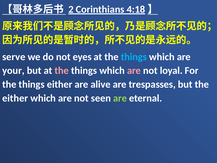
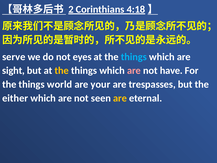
your: your -> sight (13, 71)
the colour: pink -> yellow (62, 71)
loyal: loyal -> have (171, 71)
things either: either -> world (60, 84)
alive: alive -> your (100, 84)
are colour: light green -> yellow (120, 98)
